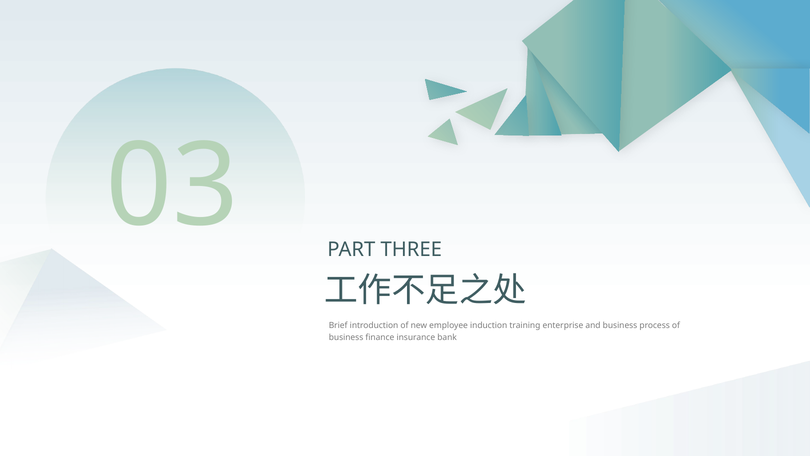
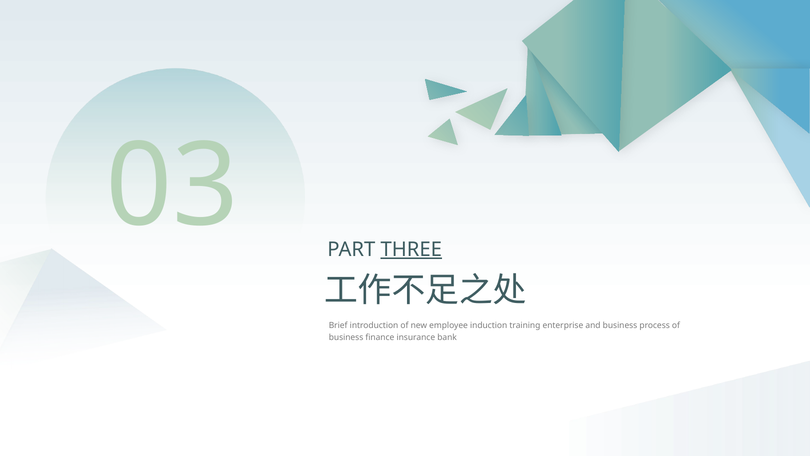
THREE underline: none -> present (411, 249)
